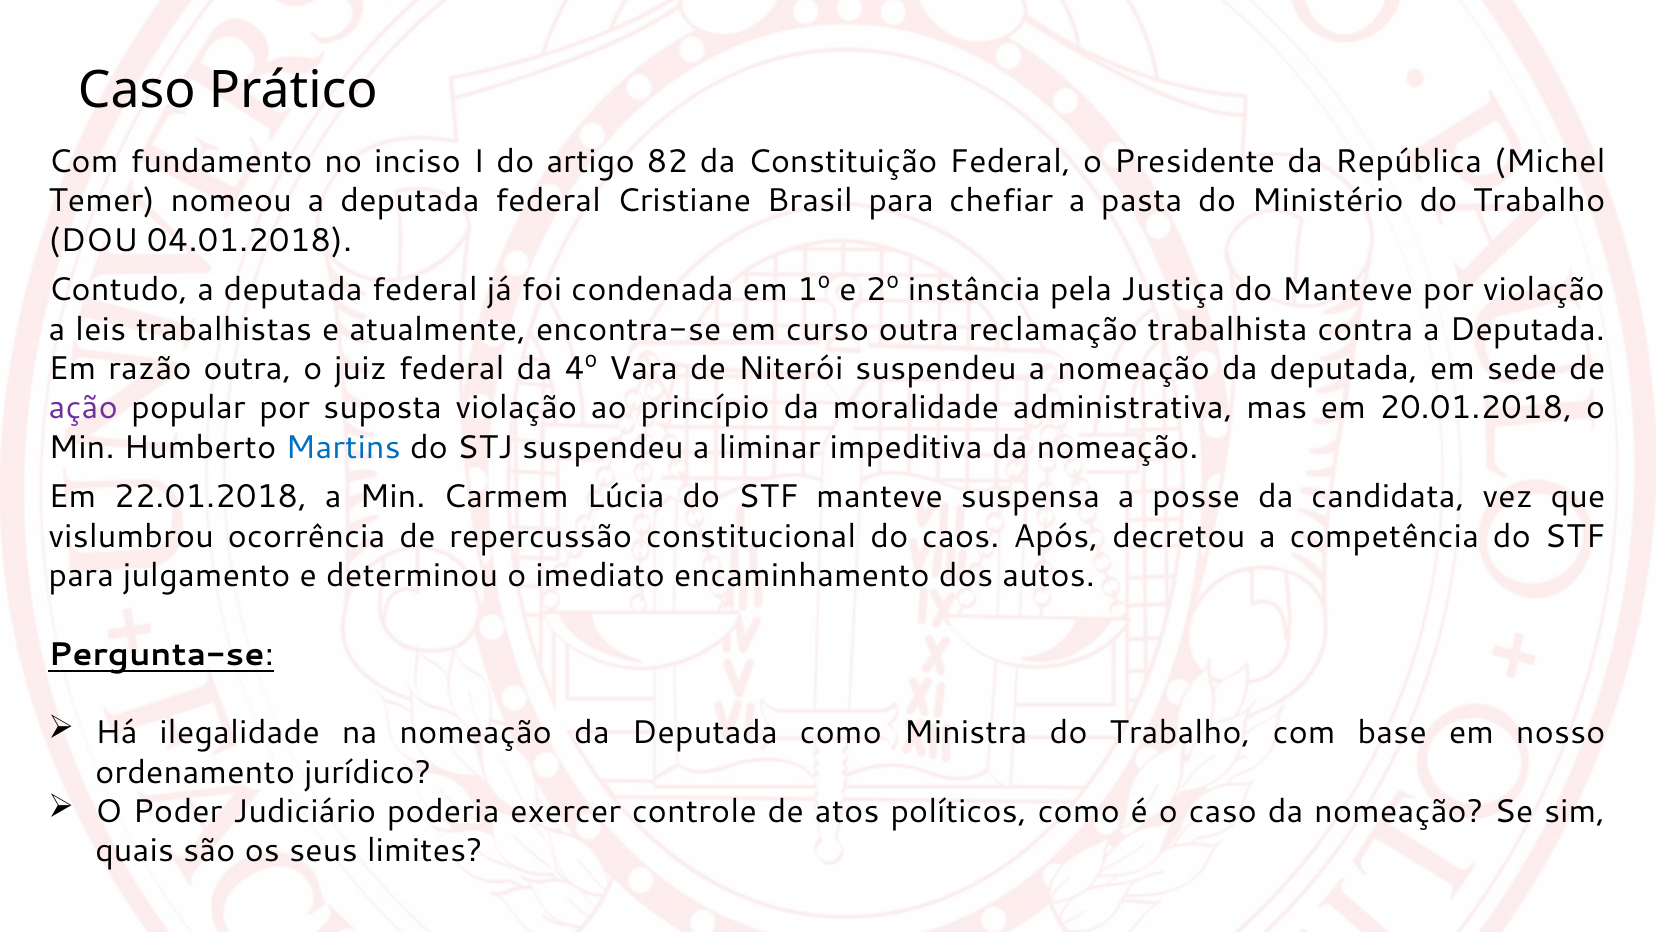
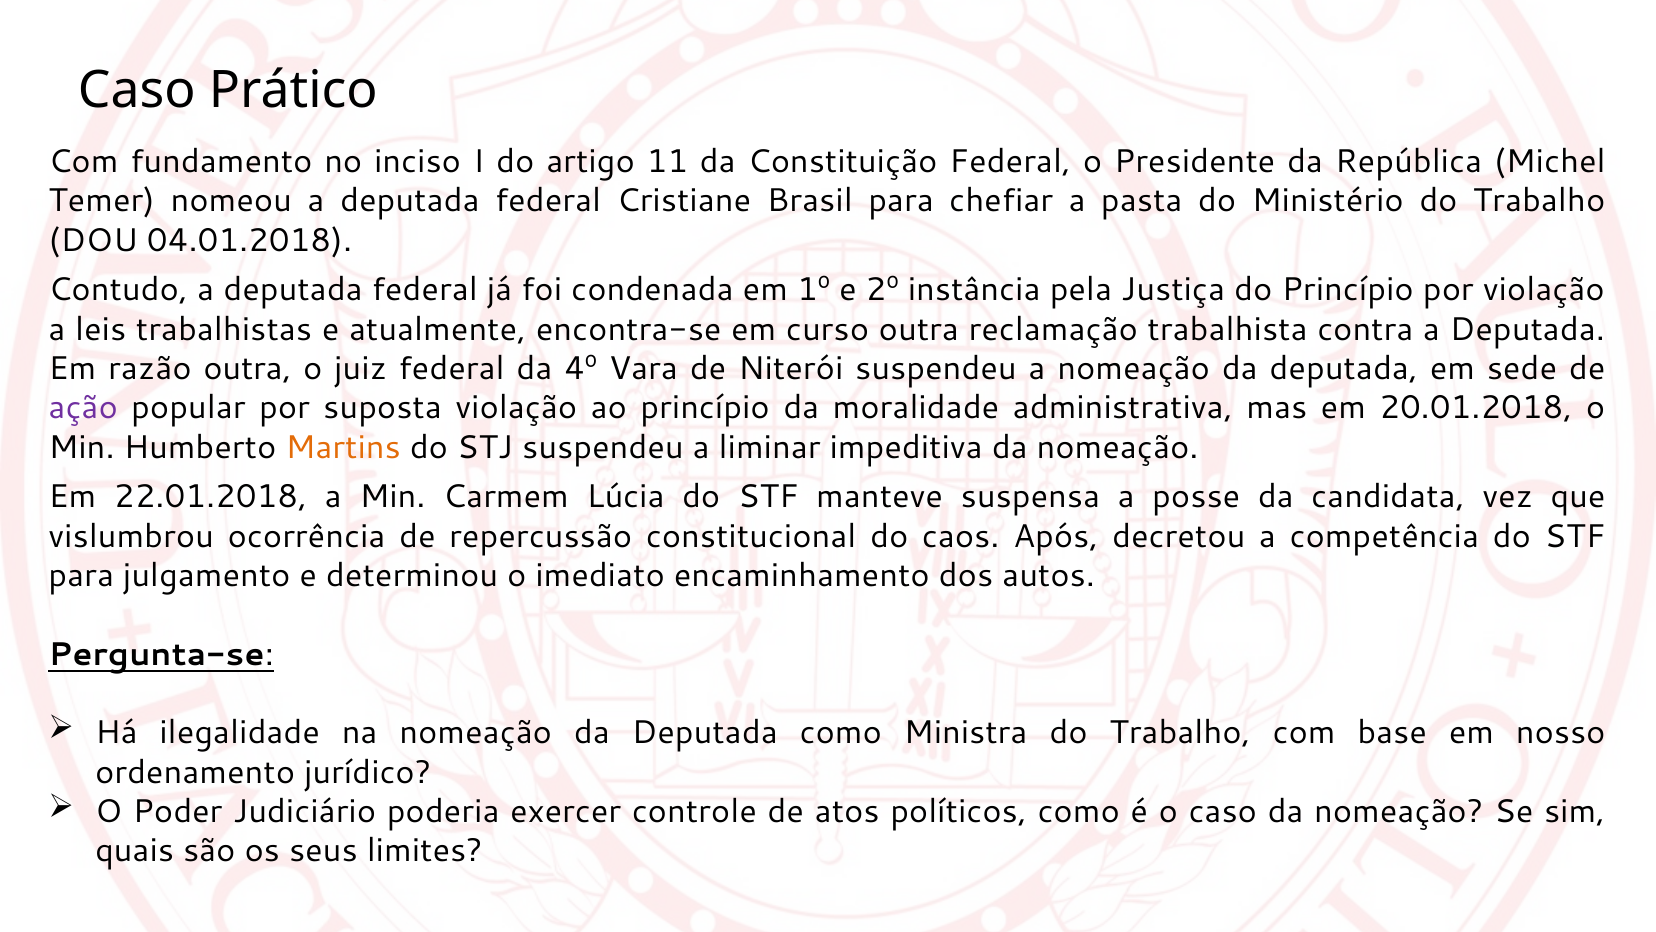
82: 82 -> 11 (667, 161)
do Manteve: Manteve -> Princípio (1348, 290)
Martins colour: blue -> orange (343, 447)
